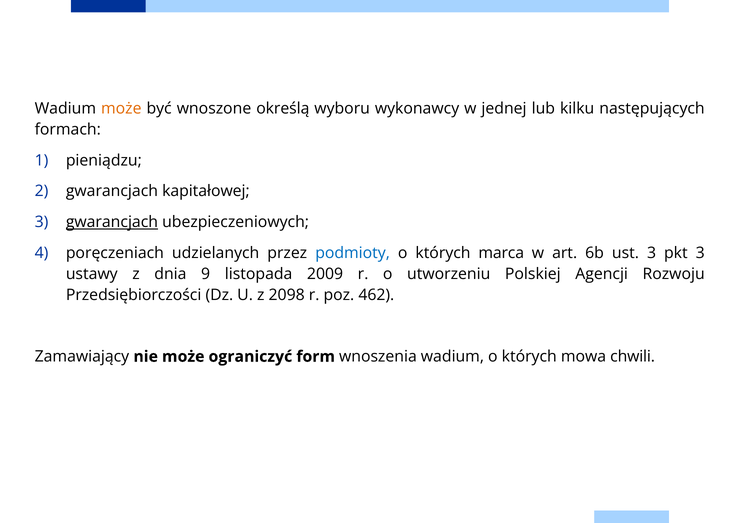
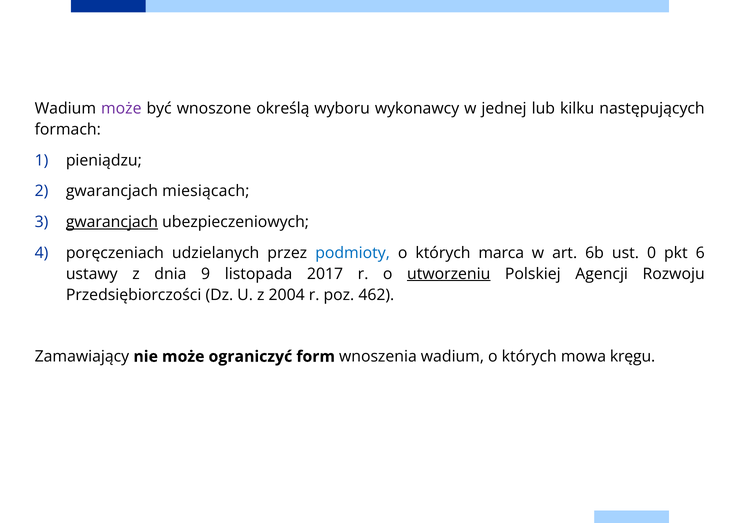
może colour: orange -> purple (121, 109)
kapitałowej: kapitałowej -> miesiącach (206, 191)
ust 3: 3 -> 0 (652, 253)
pkt 3: 3 -> 6 (700, 253)
2009: 2009 -> 2017 (325, 274)
utworzeniu underline: none -> present (449, 274)
2098: 2098 -> 2004 (287, 295)
chwili: chwili -> kręgu (633, 357)
